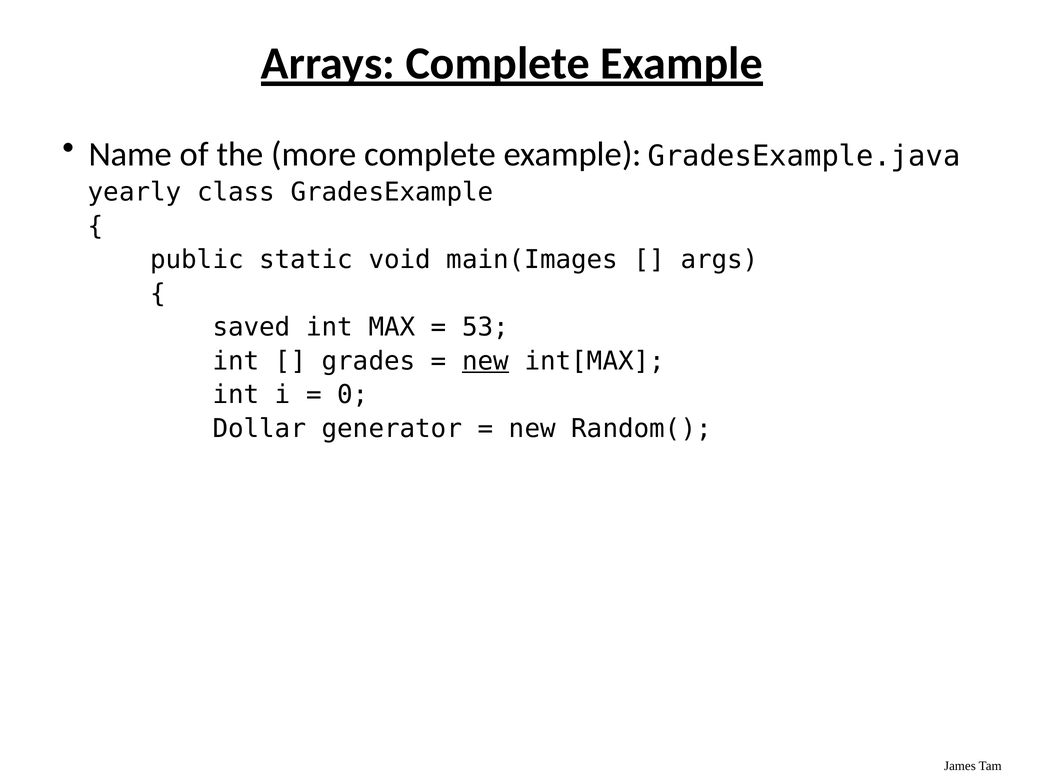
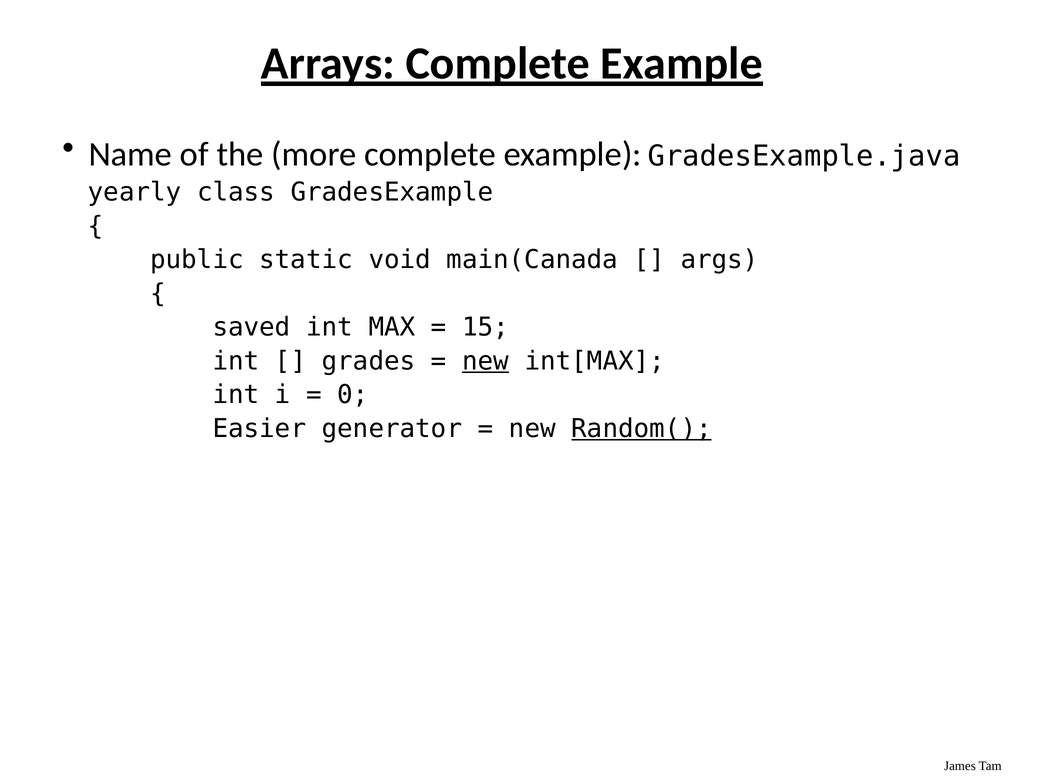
main(Images: main(Images -> main(Canada (532, 260)
53: 53 -> 15 (485, 327)
Dollar: Dollar -> Easier (259, 428)
Random( underline: none -> present (642, 428)
